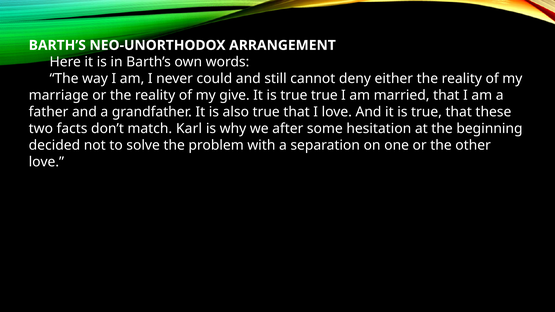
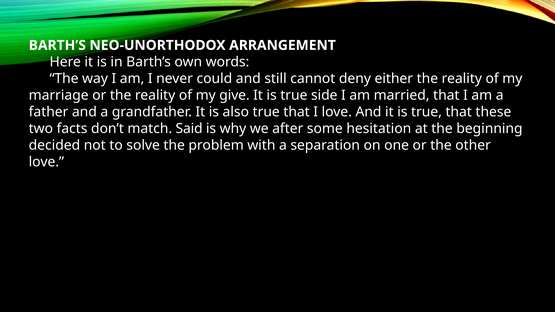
true true: true -> side (324, 95)
Karl: Karl -> Said (189, 129)
